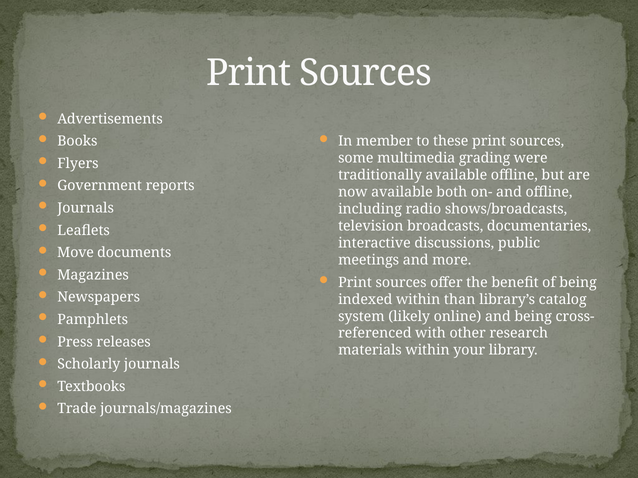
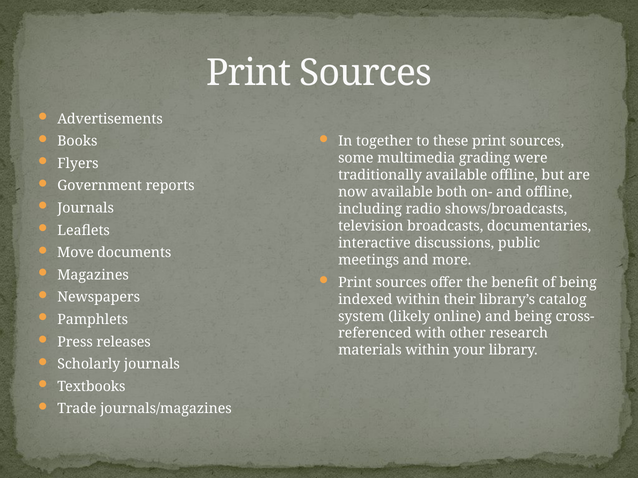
member: member -> together (384, 141)
than: than -> their (460, 300)
